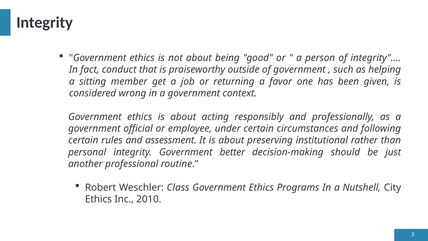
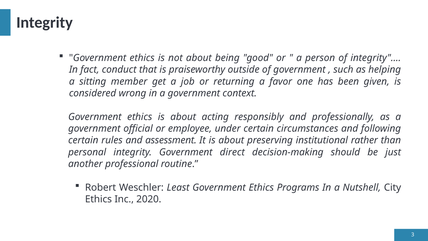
better: better -> direct (232, 152)
Class: Class -> Least (178, 187)
2010: 2010 -> 2020 (149, 199)
